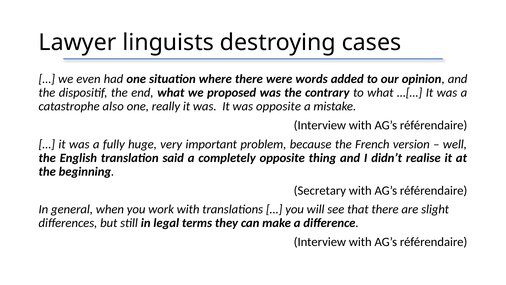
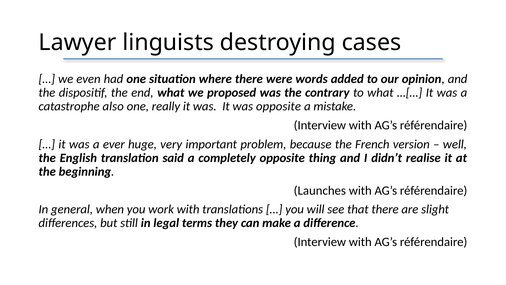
fully: fully -> ever (114, 144)
Secretary: Secretary -> Launches (320, 190)
